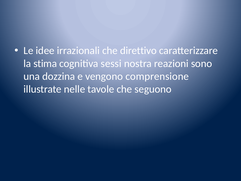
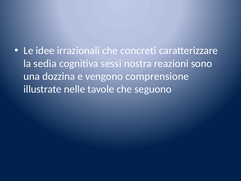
direttivo: direttivo -> concreti (138, 51)
stima: stima -> sedia (45, 63)
